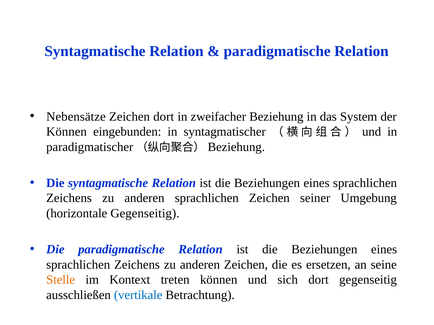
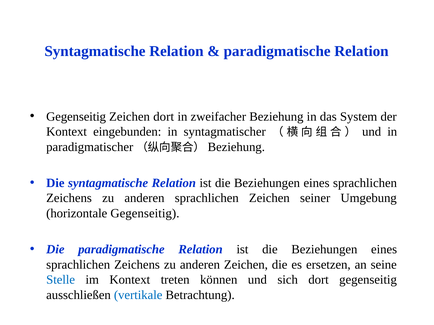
Nebensätze: Nebensätze -> Gegenseitig (76, 117)
Können: Können -> Kontext (67, 132)
Stelle colour: orange -> blue (61, 280)
